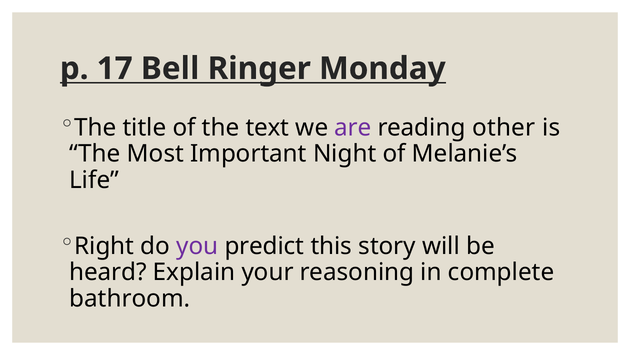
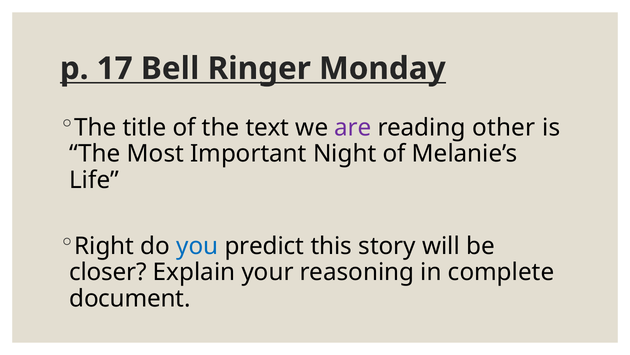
you colour: purple -> blue (197, 246)
heard: heard -> closer (108, 272)
bathroom: bathroom -> document (130, 298)
